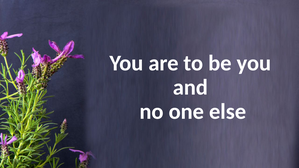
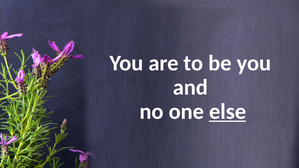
else underline: none -> present (228, 112)
